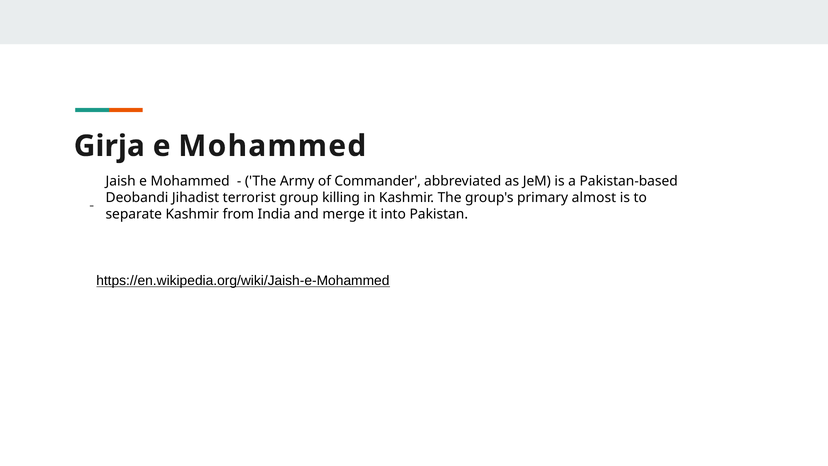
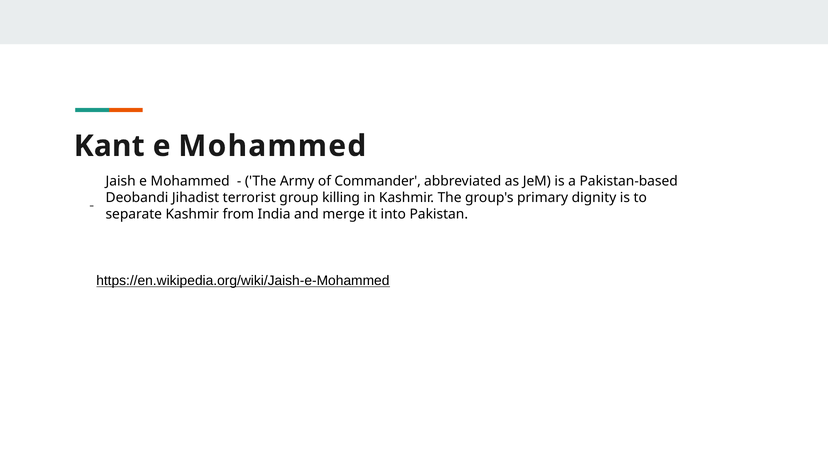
Girja: Girja -> Kant (109, 146)
almost: almost -> dignity (594, 198)
